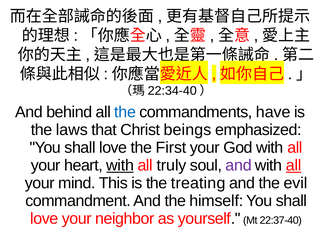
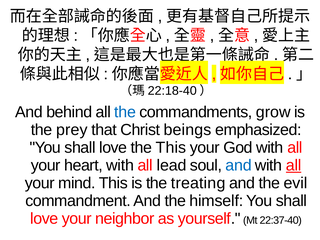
22:34-40: 22:34-40 -> 22:18-40 (172, 91)
have: have -> grow (273, 112)
laws: laws -> prey (72, 130)
the First: First -> This (171, 148)
with underline: present -> none (120, 165)
truly: truly -> lead (172, 165)
and colour: purple -> blue (239, 165)
